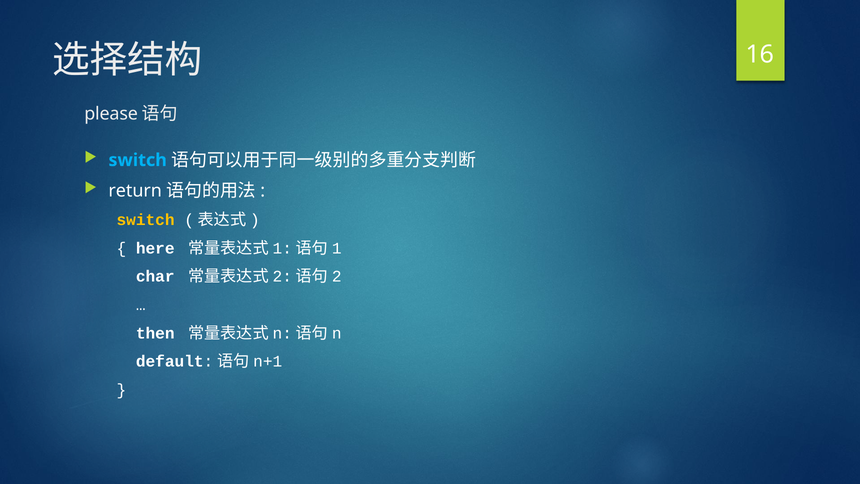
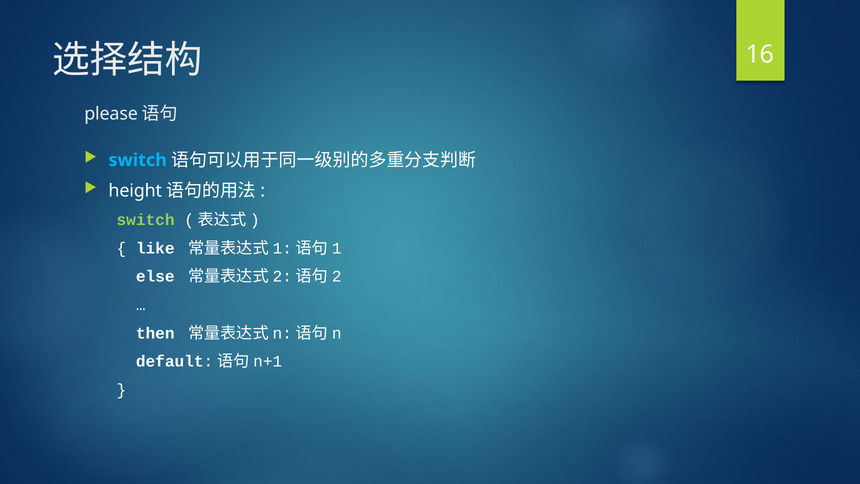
return: return -> height (135, 191)
switch colour: yellow -> light green (146, 220)
here: here -> like (155, 248)
char: char -> else (155, 276)
